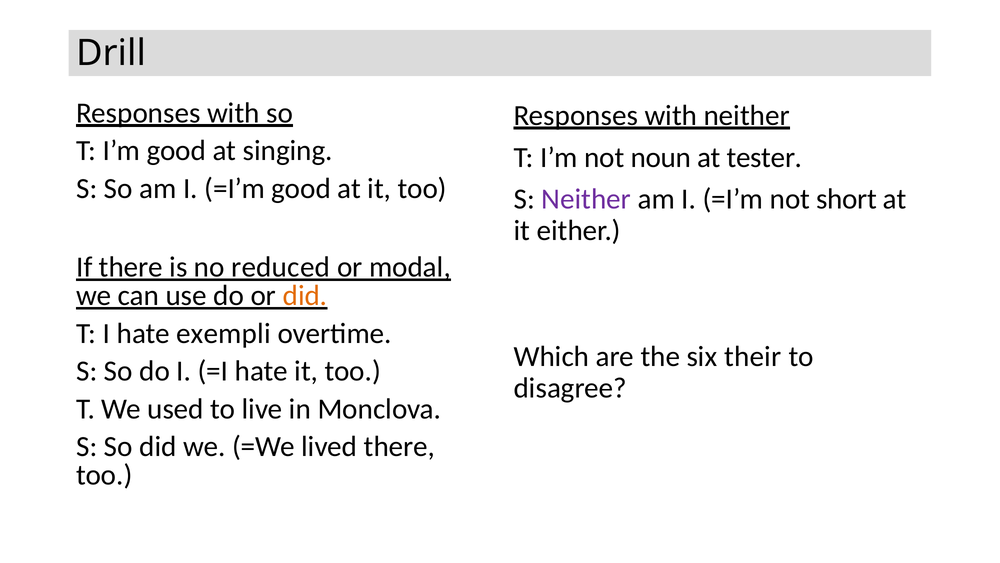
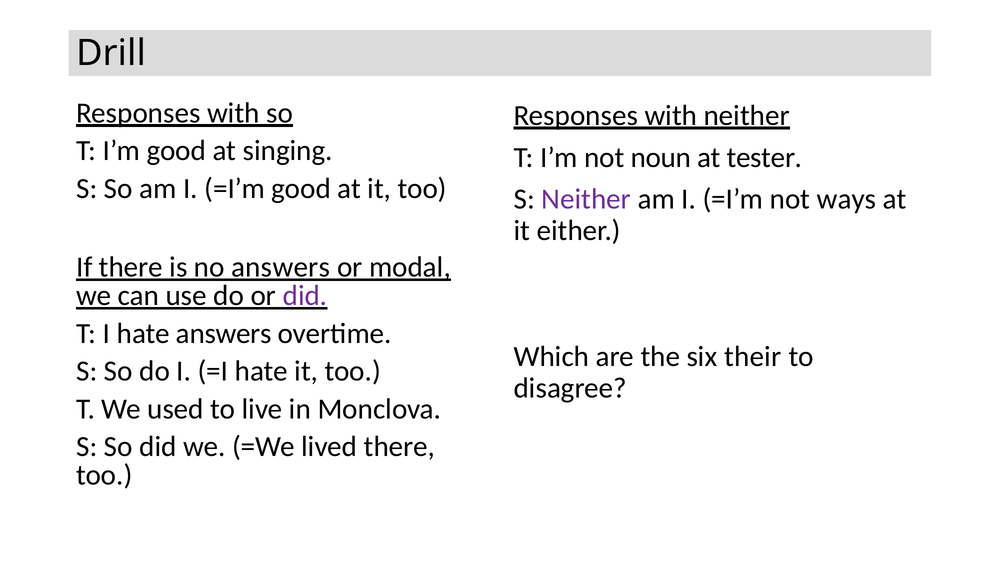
short: short -> ways (846, 199)
no reduced: reduced -> answers (281, 267)
did colour: orange -> purple (305, 295)
hate exempli: exempli -> answers (224, 333)
